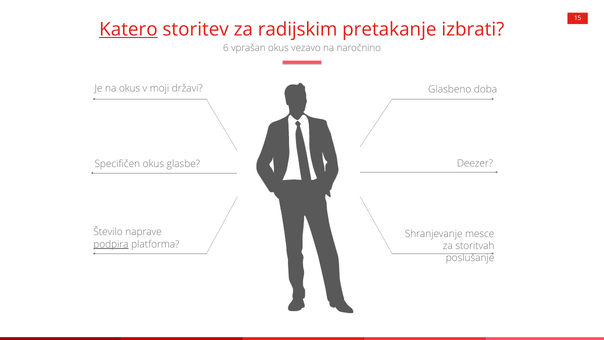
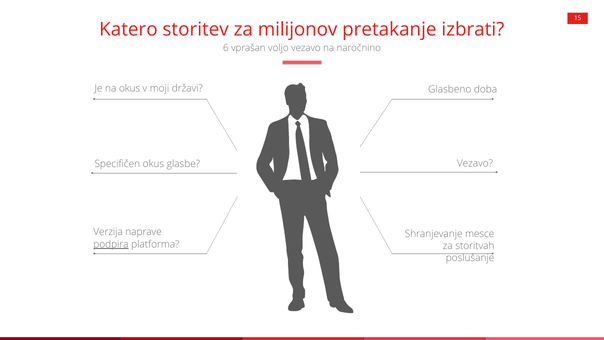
Katero underline: present -> none (128, 29)
radijskim: radijskim -> milijonov (298, 29)
vprašan okus: okus -> voljo (278, 48)
Deezer: Deezer -> Vezavo (475, 163)
Število: Število -> Verzija (108, 232)
